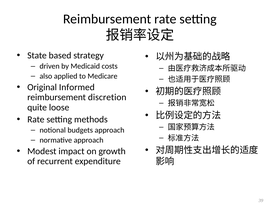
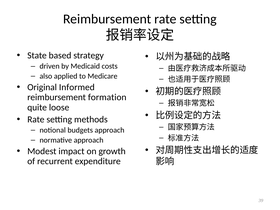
discretion: discretion -> formation (107, 97)
